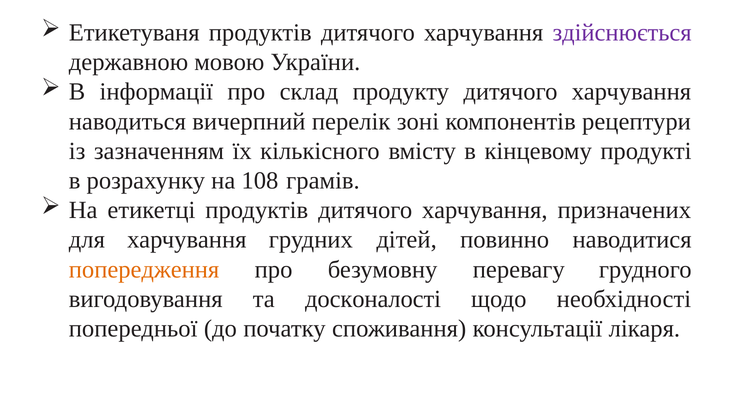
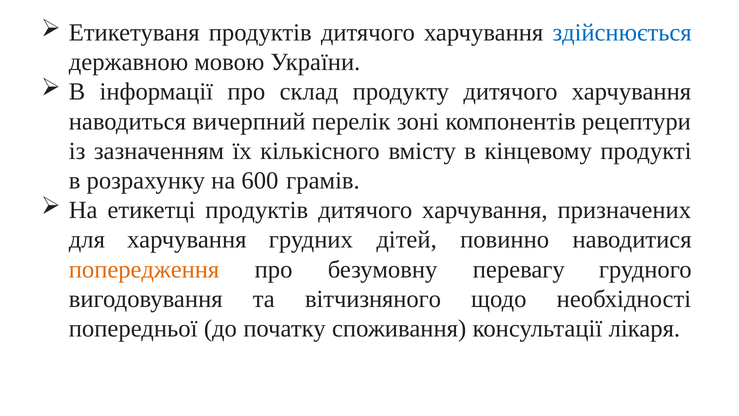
здійснюється colour: purple -> blue (622, 33)
108: 108 -> 600 (260, 180)
досконалості: досконалості -> вітчизняного (373, 299)
